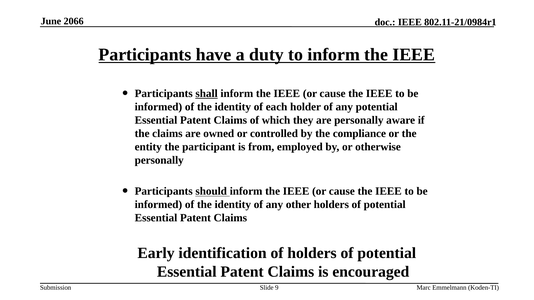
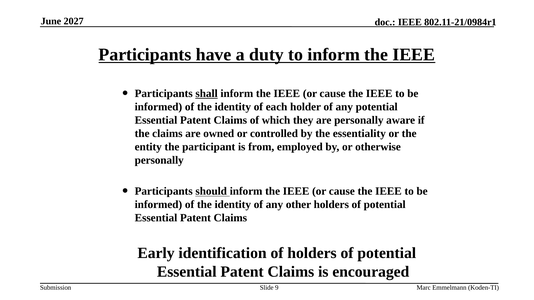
2066: 2066 -> 2027 (74, 21)
compliance: compliance -> essentiality (359, 134)
